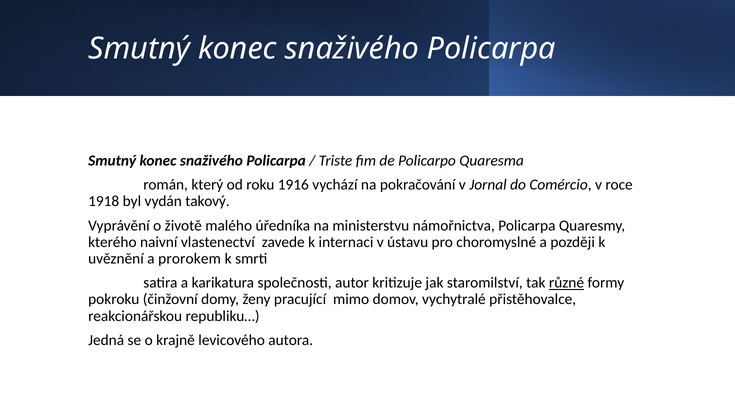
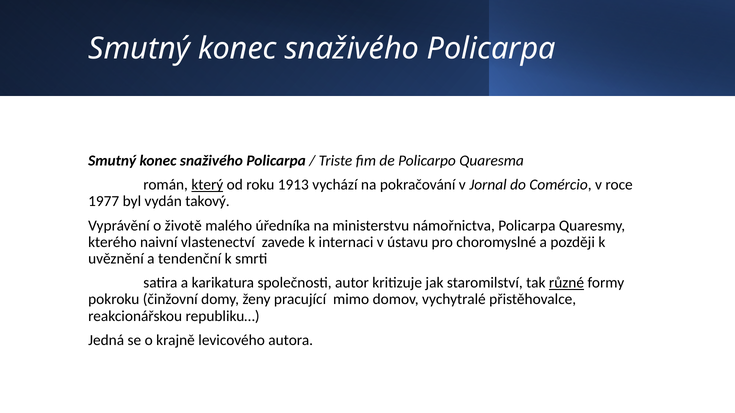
který underline: none -> present (207, 185)
1916: 1916 -> 1913 (293, 185)
1918: 1918 -> 1977 (104, 202)
prorokem: prorokem -> tendenční (190, 259)
